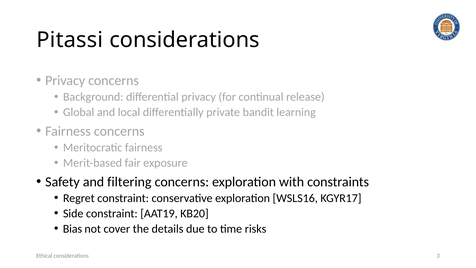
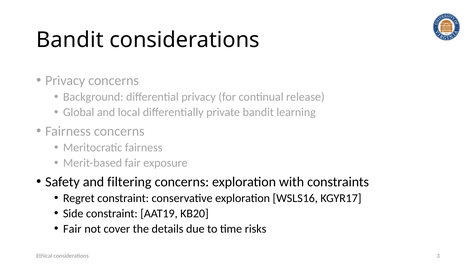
Pitassi: Pitassi -> Bandit (70, 40)
Bias: Bias -> Fair (72, 229)
